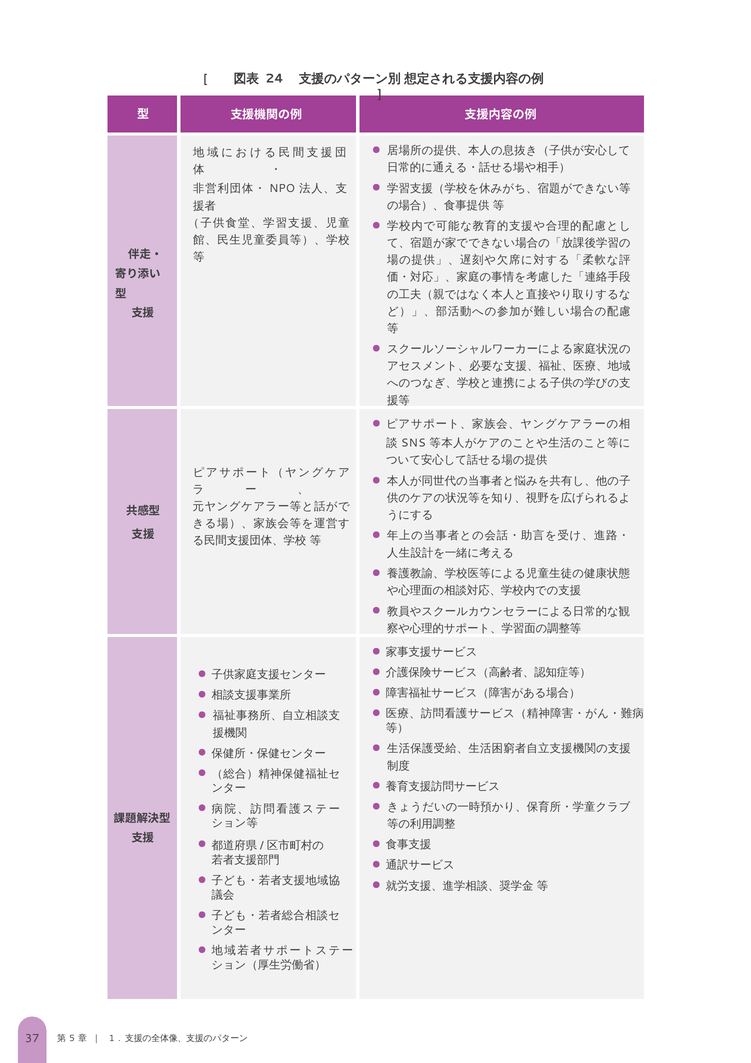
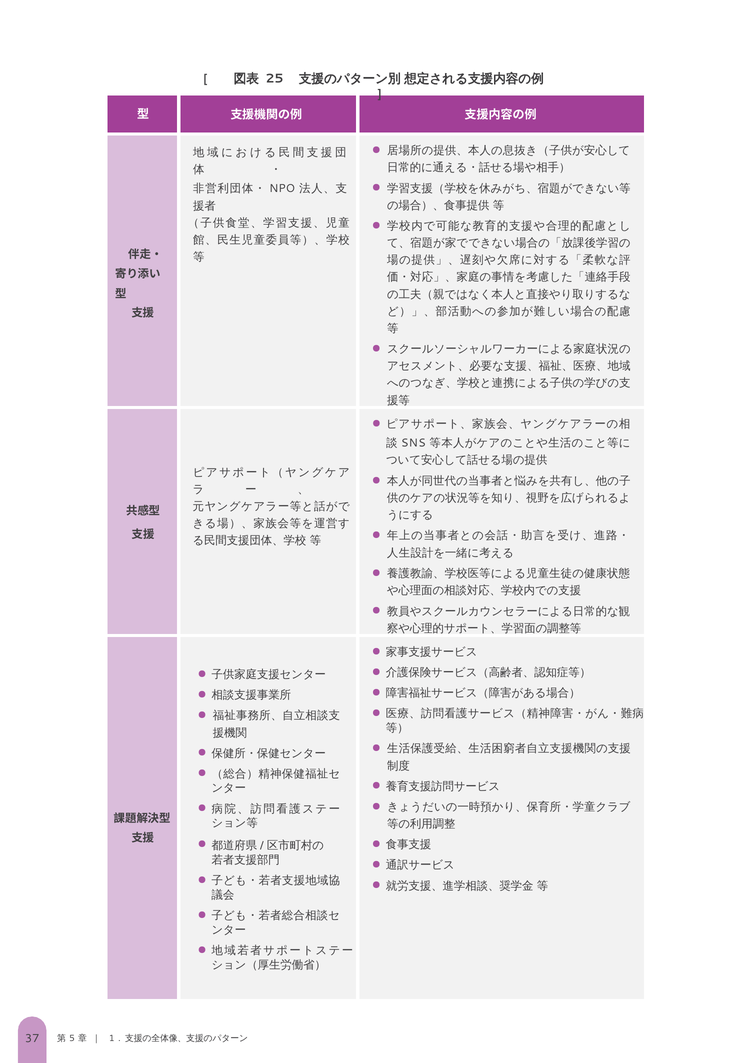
24: 24 -> 25 (274, 78)
